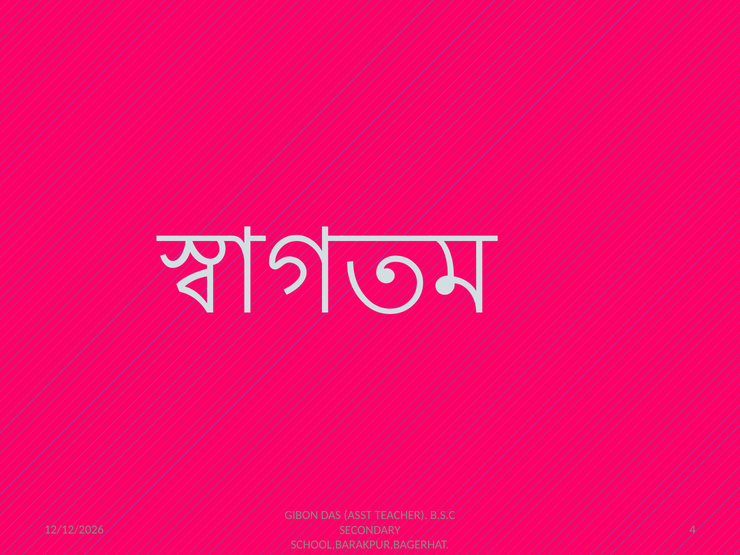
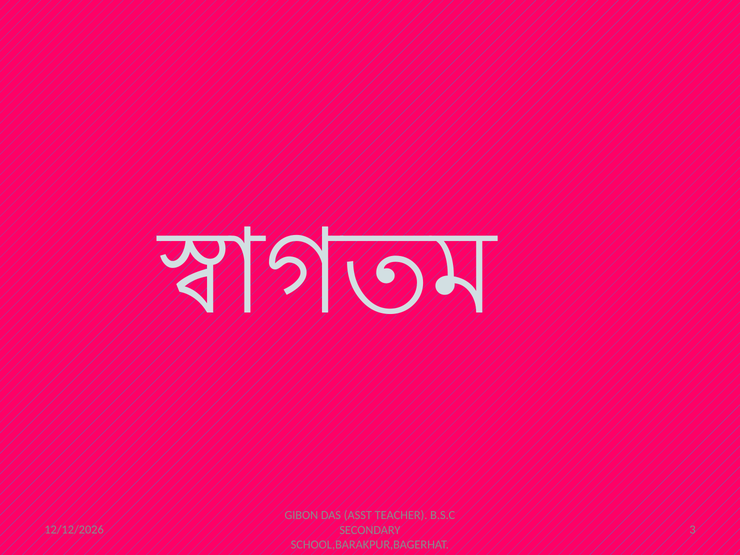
4: 4 -> 3 (693, 530)
